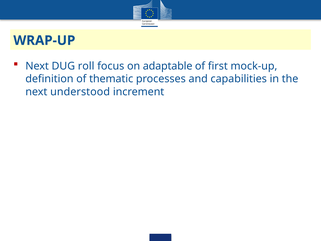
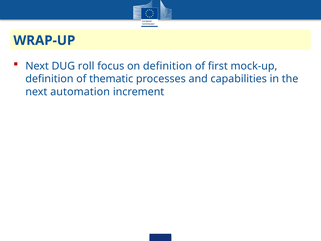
on adaptable: adaptable -> definition (168, 66)
understood: understood -> automation (80, 92)
